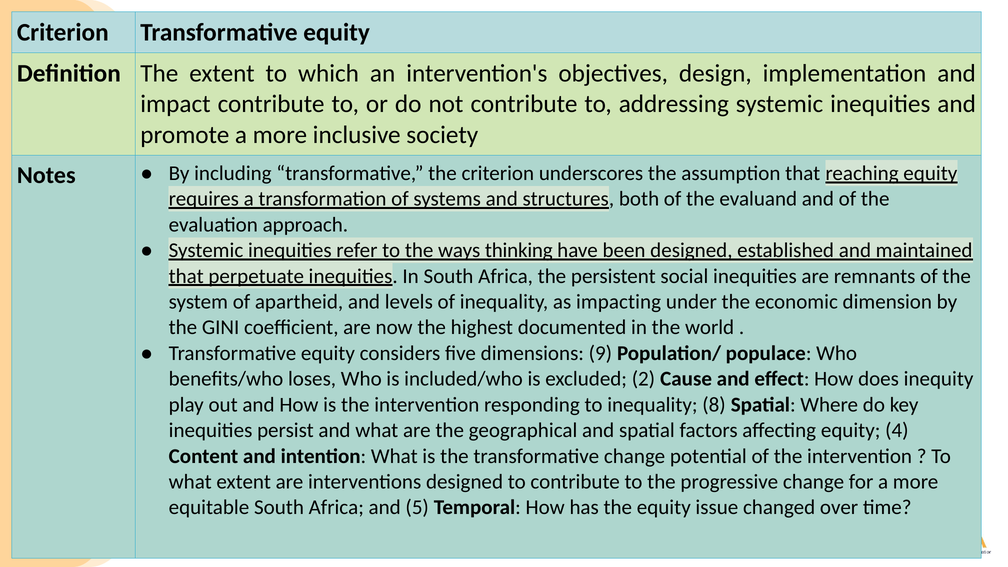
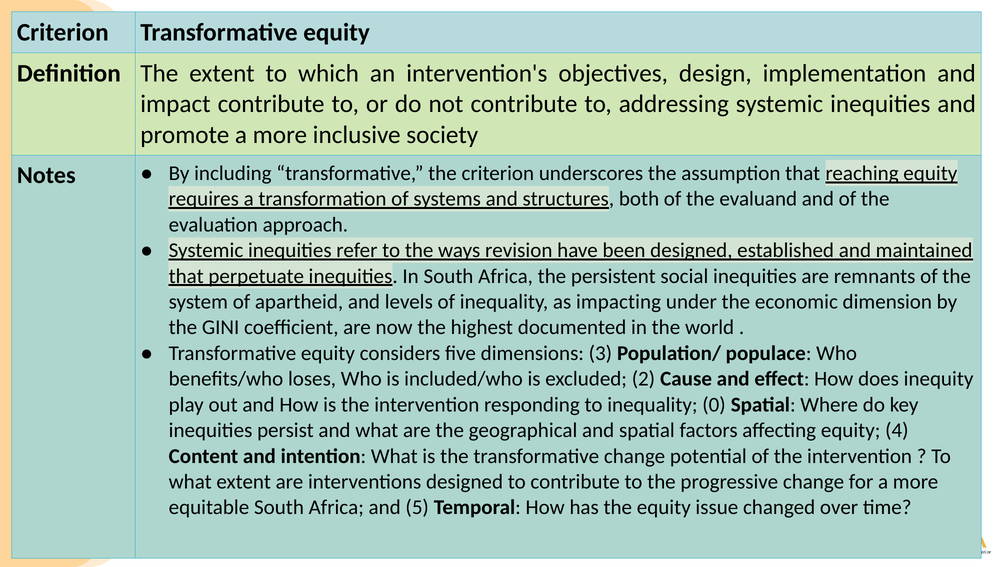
thinking: thinking -> revision (519, 250)
9: 9 -> 3 (600, 353)
8: 8 -> 0 (714, 405)
